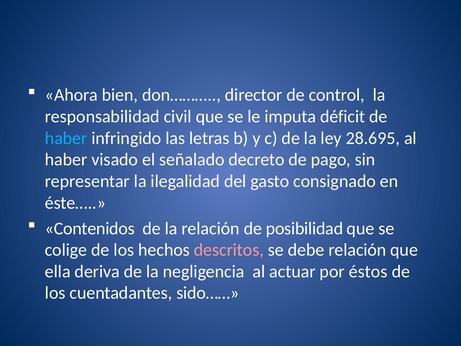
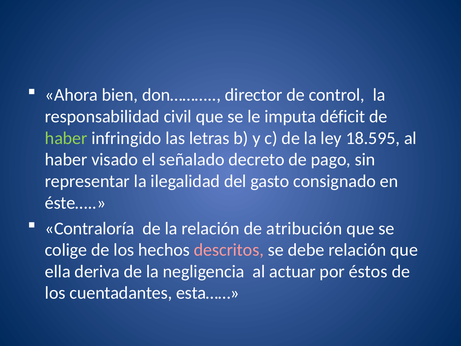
haber colour: light blue -> light green (66, 138)
28.695: 28.695 -> 18.595 (373, 138)
Contenidos: Contenidos -> Contraloría (90, 228)
posibilidad: posibilidad -> atribución (304, 228)
sido……: sido…… -> esta…… (208, 293)
